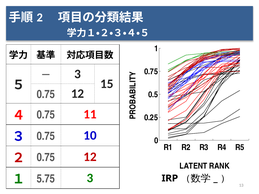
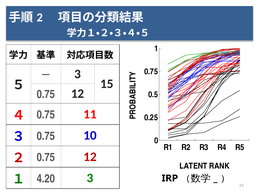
5.75: 5.75 -> 4.20 (46, 179)
